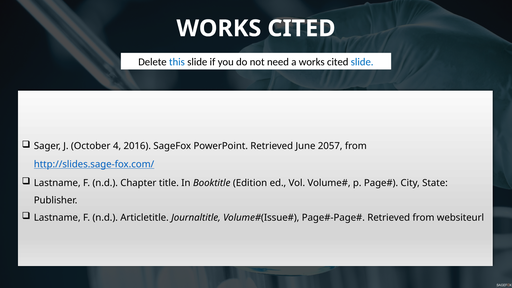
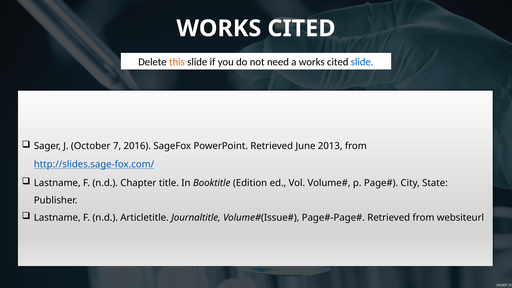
this colour: blue -> orange (177, 62)
4: 4 -> 7 (117, 146)
2057: 2057 -> 2013 (330, 146)
